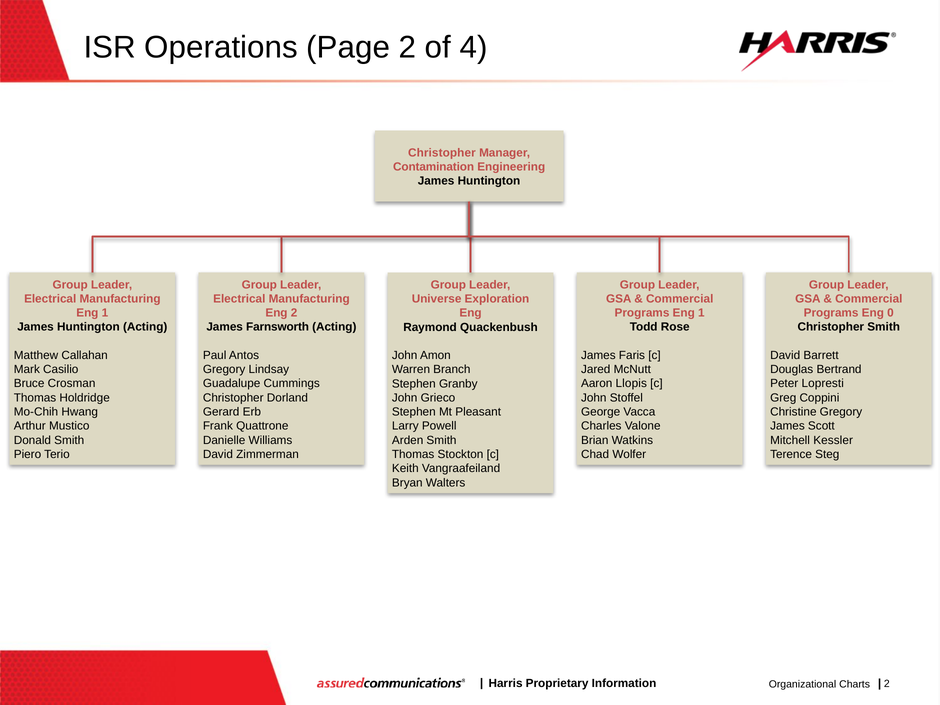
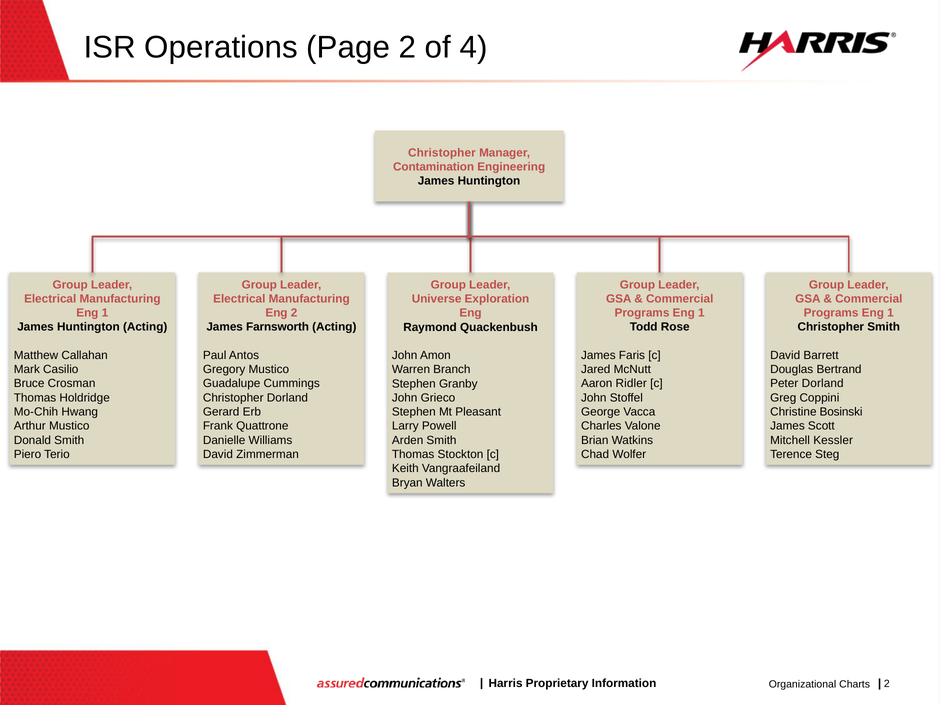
0: 0 -> 1 (890, 313)
Gregory Lindsay: Lindsay -> Mustico (269, 369)
Llopis: Llopis -> Ridler (631, 384)
Peter Lopresti: Lopresti -> Dorland (823, 384)
Christine Gregory: Gregory -> Bosinski (841, 412)
